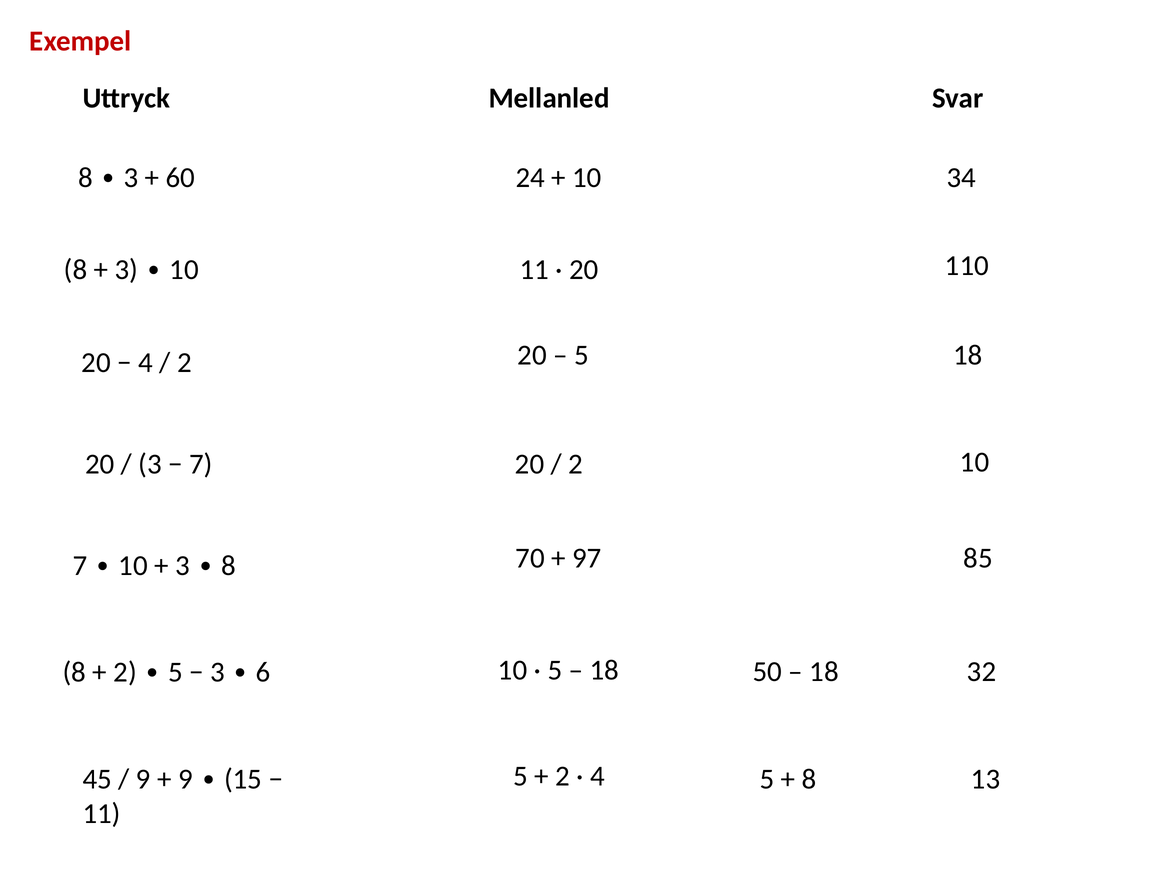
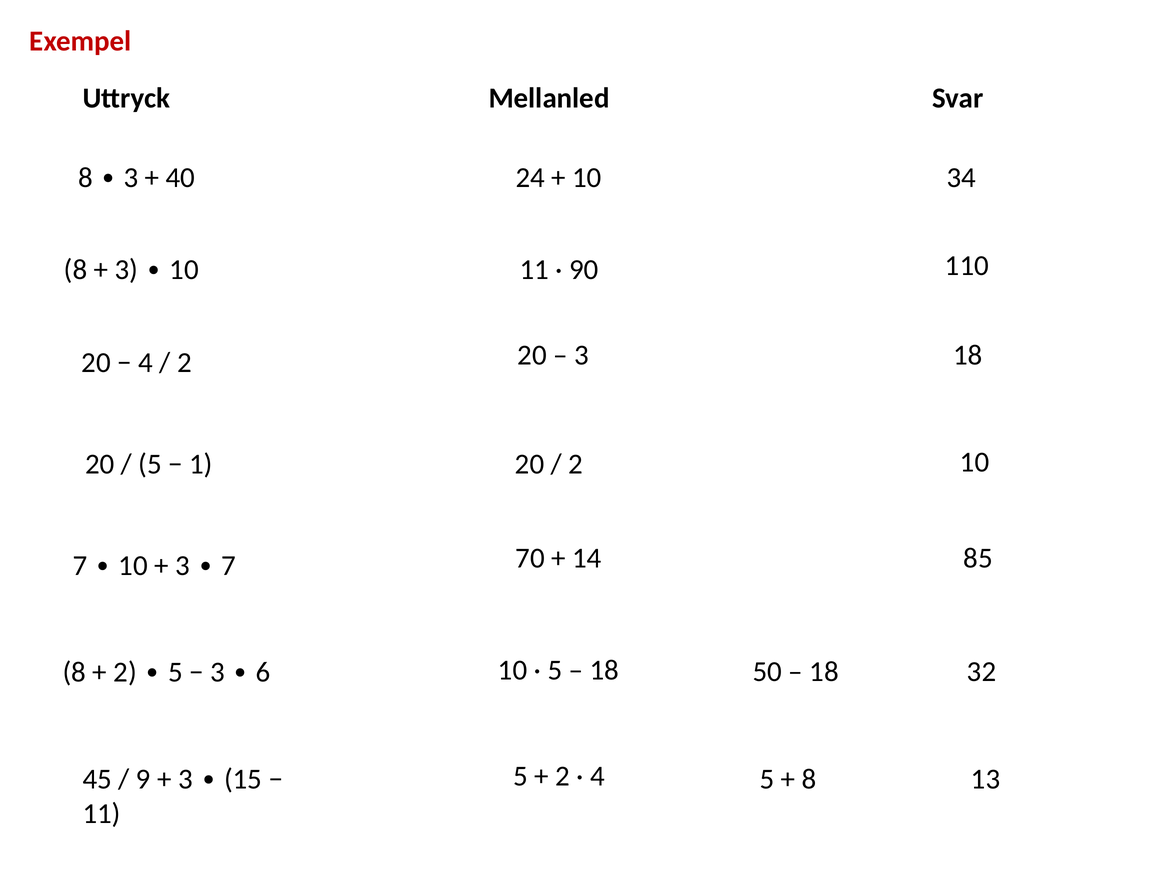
60: 60 -> 40 (180, 178)
20: 20 -> 90 (584, 270)
5: 5 -> 3 (581, 355)
3: 3 -> 5 (150, 464)
7: 7 -> 1 (201, 464)
97: 97 -> 14 (587, 558)
3 8: 8 -> 7 (228, 565)
9: 9 -> 3 (185, 779)
